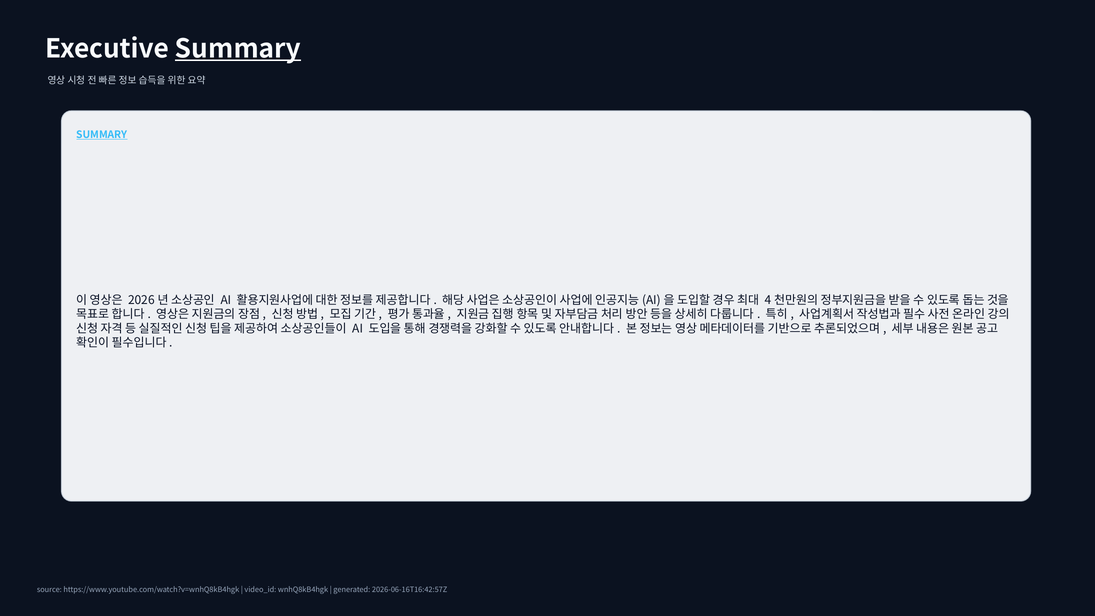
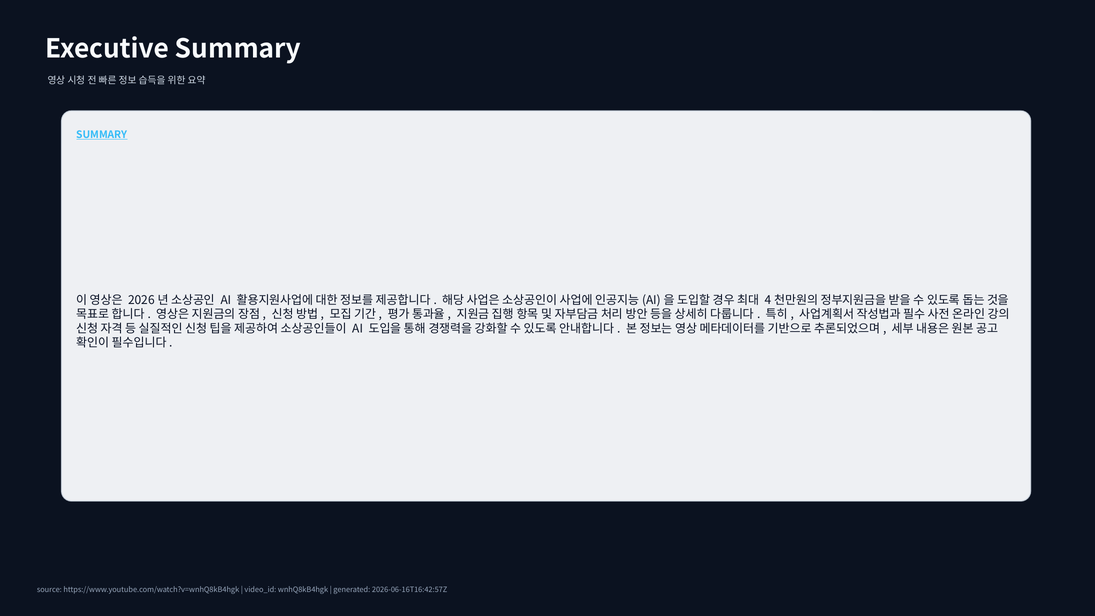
Summary underline: present -> none (238, 49)
